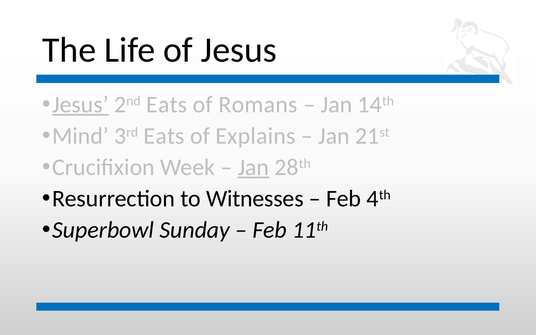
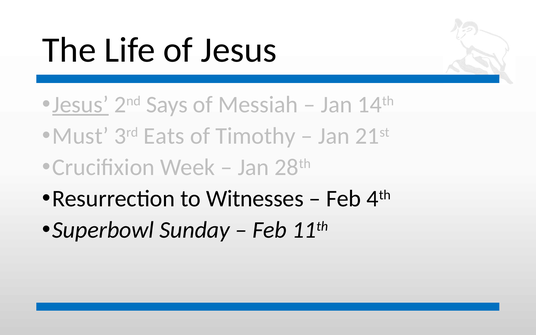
2nd Eats: Eats -> Says (167, 105)
Romans: Romans -> Messiah (258, 105)
Mind: Mind -> Must (80, 136)
Explains: Explains -> Timothy (256, 136)
Jan underline: present -> none (253, 167)
